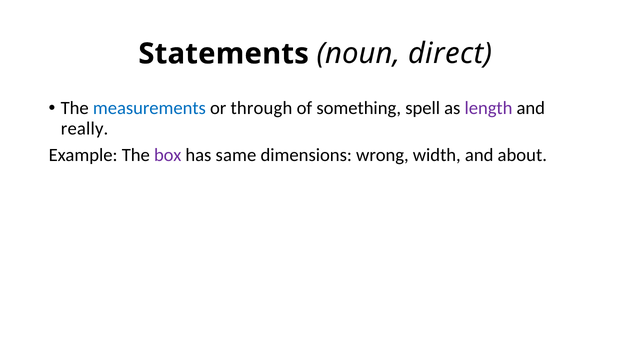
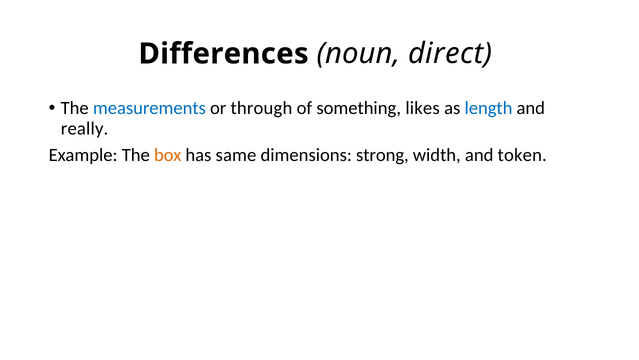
Statements: Statements -> Differences (224, 54)
spell: spell -> likes (423, 108)
length colour: purple -> blue (489, 108)
box colour: purple -> orange (168, 155)
wrong: wrong -> strong (382, 155)
about: about -> token (522, 155)
